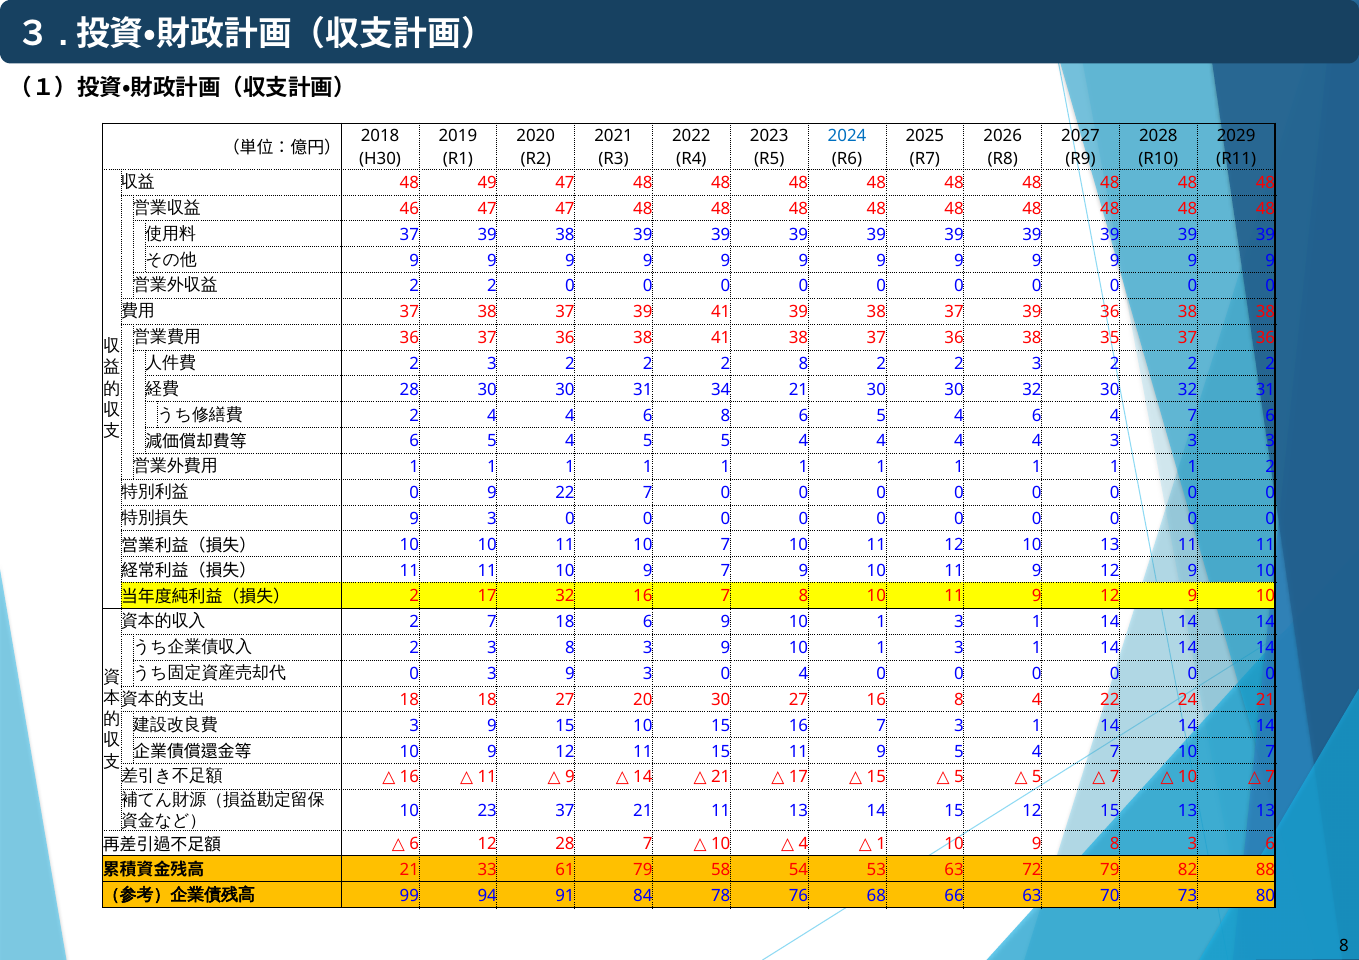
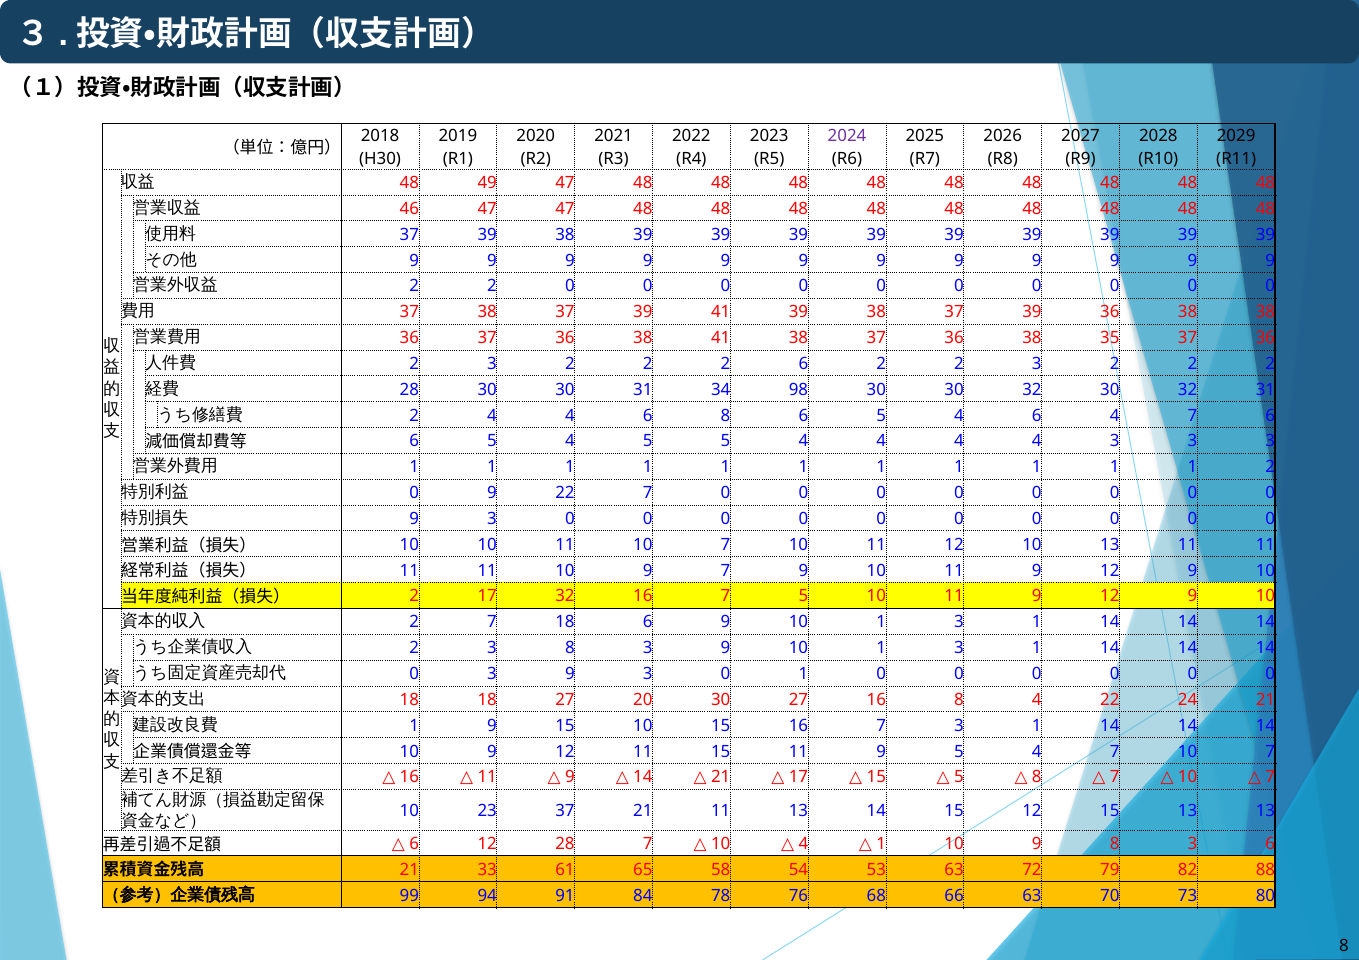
2024 colour: blue -> purple (847, 136)
2 8: 8 -> 6 (803, 364)
34 21: 21 -> 98 (799, 389)
7 8: 8 -> 5 (803, 596)
0 4: 4 -> 1 (803, 674)
3: 3 -> 1 (414, 725)
5: 5 -> 8 (1037, 777)
61 79: 79 -> 65 (643, 869)
